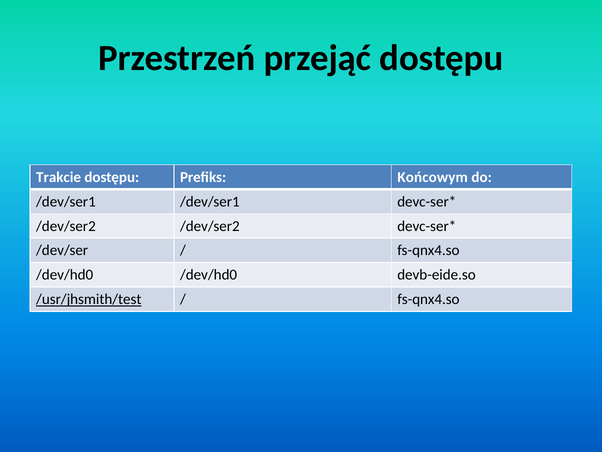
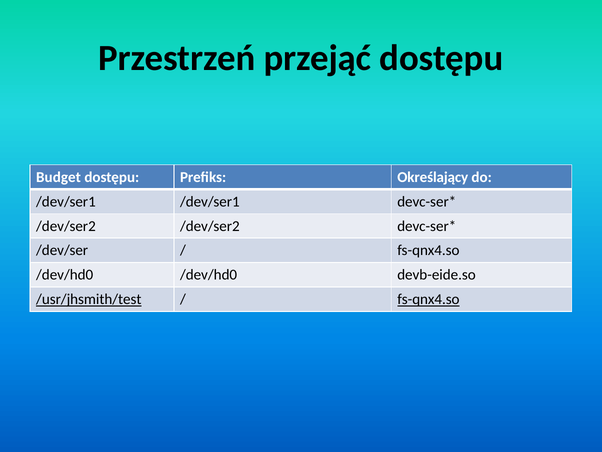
Trakcie: Trakcie -> Budget (59, 177)
Końcowym: Końcowym -> Określający (433, 177)
fs-qnx4.so underline: none -> present (428, 299)
